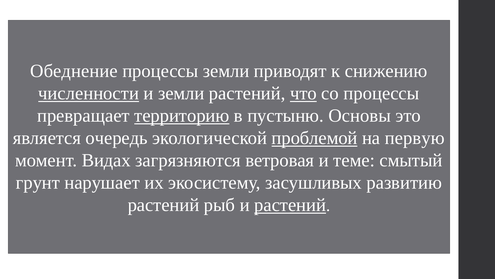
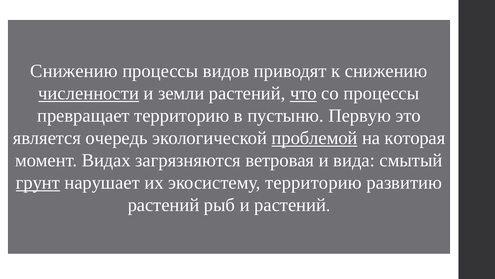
Обеднение: Обеднение -> Снижению (74, 71)
процессы земли: земли -> видов (226, 71)
территорию underline: present -> none (182, 116)
Основы: Основы -> Первую (360, 116)
первую: первую -> которая (415, 138)
теме: теме -> вида (354, 160)
грунт underline: none -> present (38, 182)
экосистему засушливых: засушливых -> территорию (313, 182)
растений underline: present -> none (290, 205)
